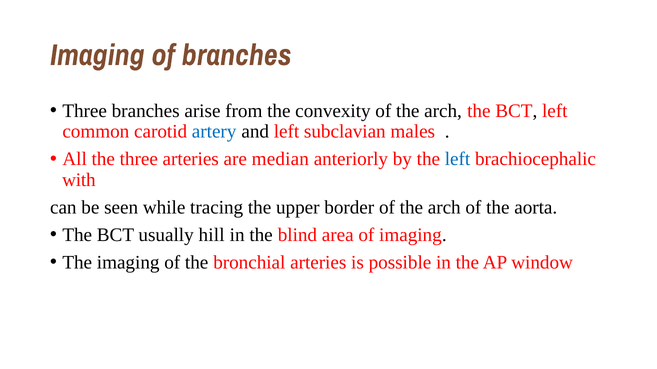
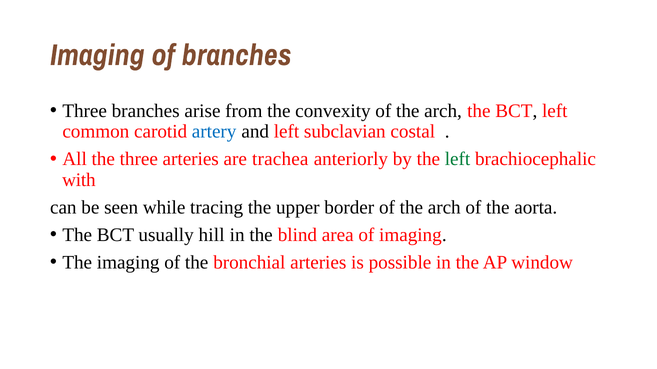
males: males -> costal (413, 132)
median: median -> trachea (280, 159)
left colour: blue -> green (458, 159)
